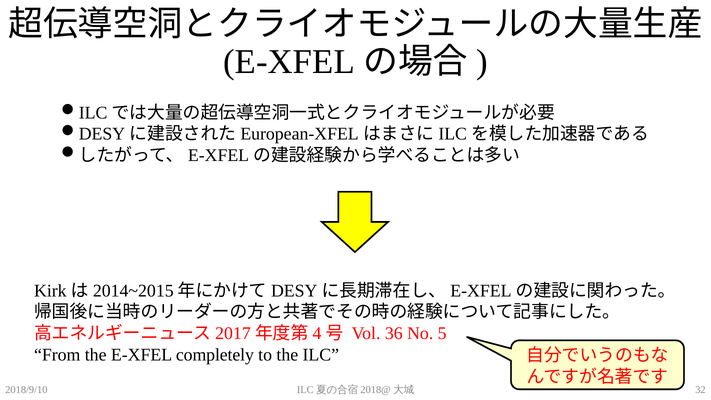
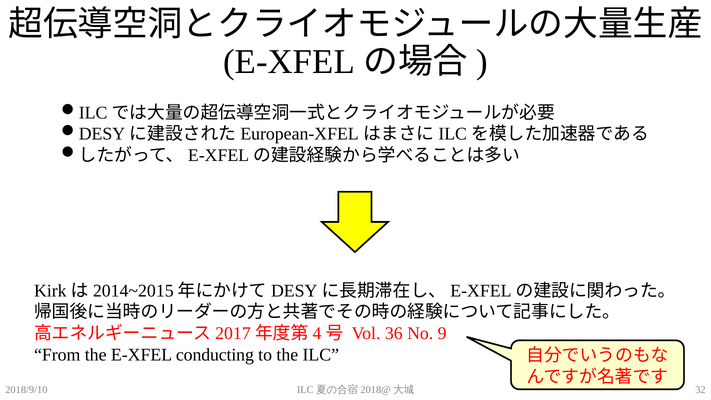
5: 5 -> 9 (442, 333)
completely: completely -> conducting (215, 355)
